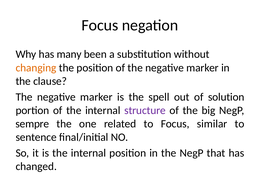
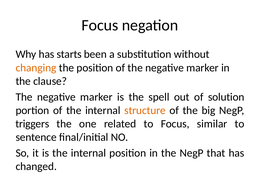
many: many -> starts (69, 54)
structure colour: purple -> orange (145, 110)
sempre: sempre -> triggers (32, 124)
